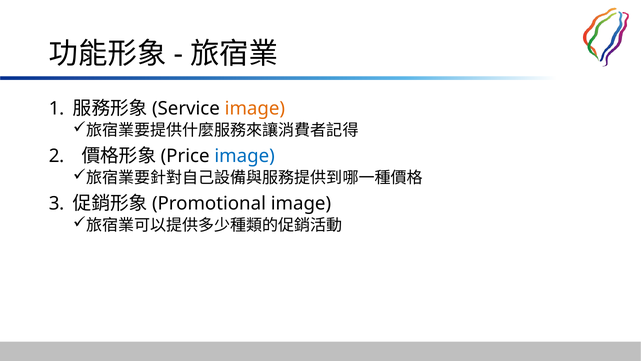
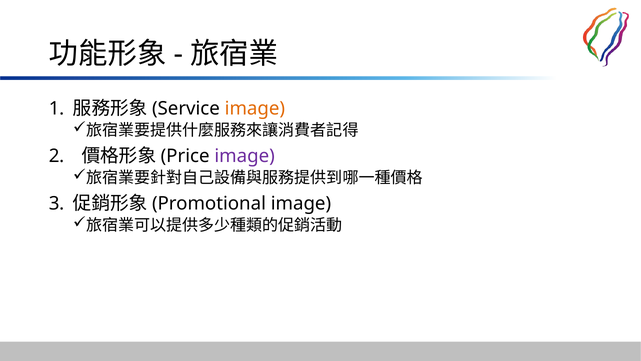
image colour: blue -> purple (245, 156)
